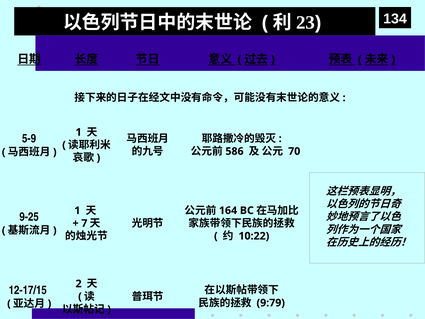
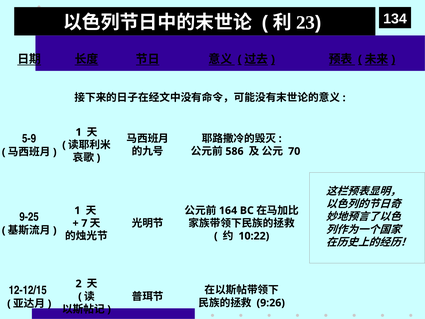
12-17/15: 12-17/15 -> 12-12/15 (28, 290)
9:79: 9:79 -> 9:26 (271, 303)
